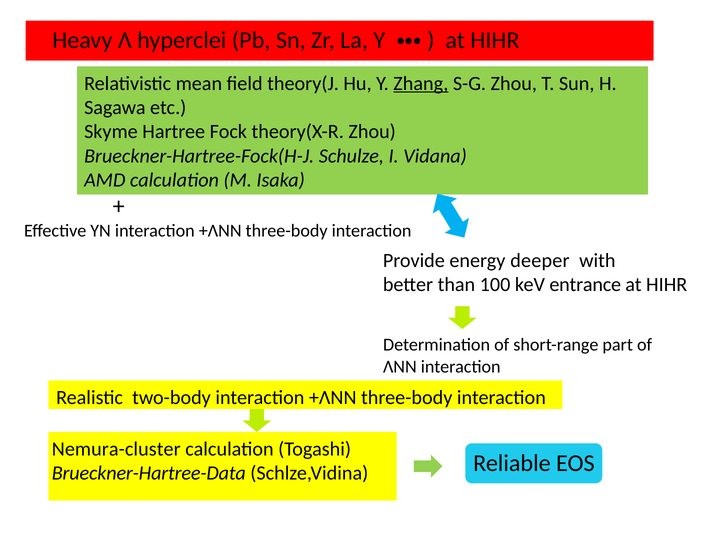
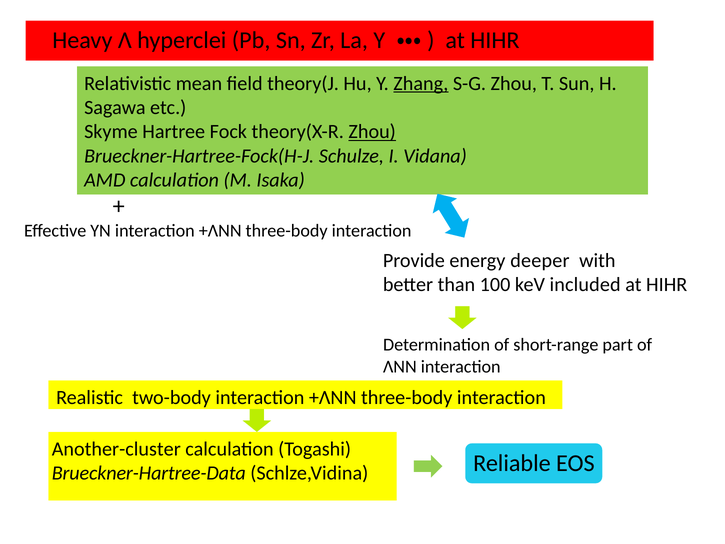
Zhou underline: none -> present (372, 132)
entrance: entrance -> included (585, 285)
Nemura-cluster: Nemura-cluster -> Another-cluster (116, 449)
